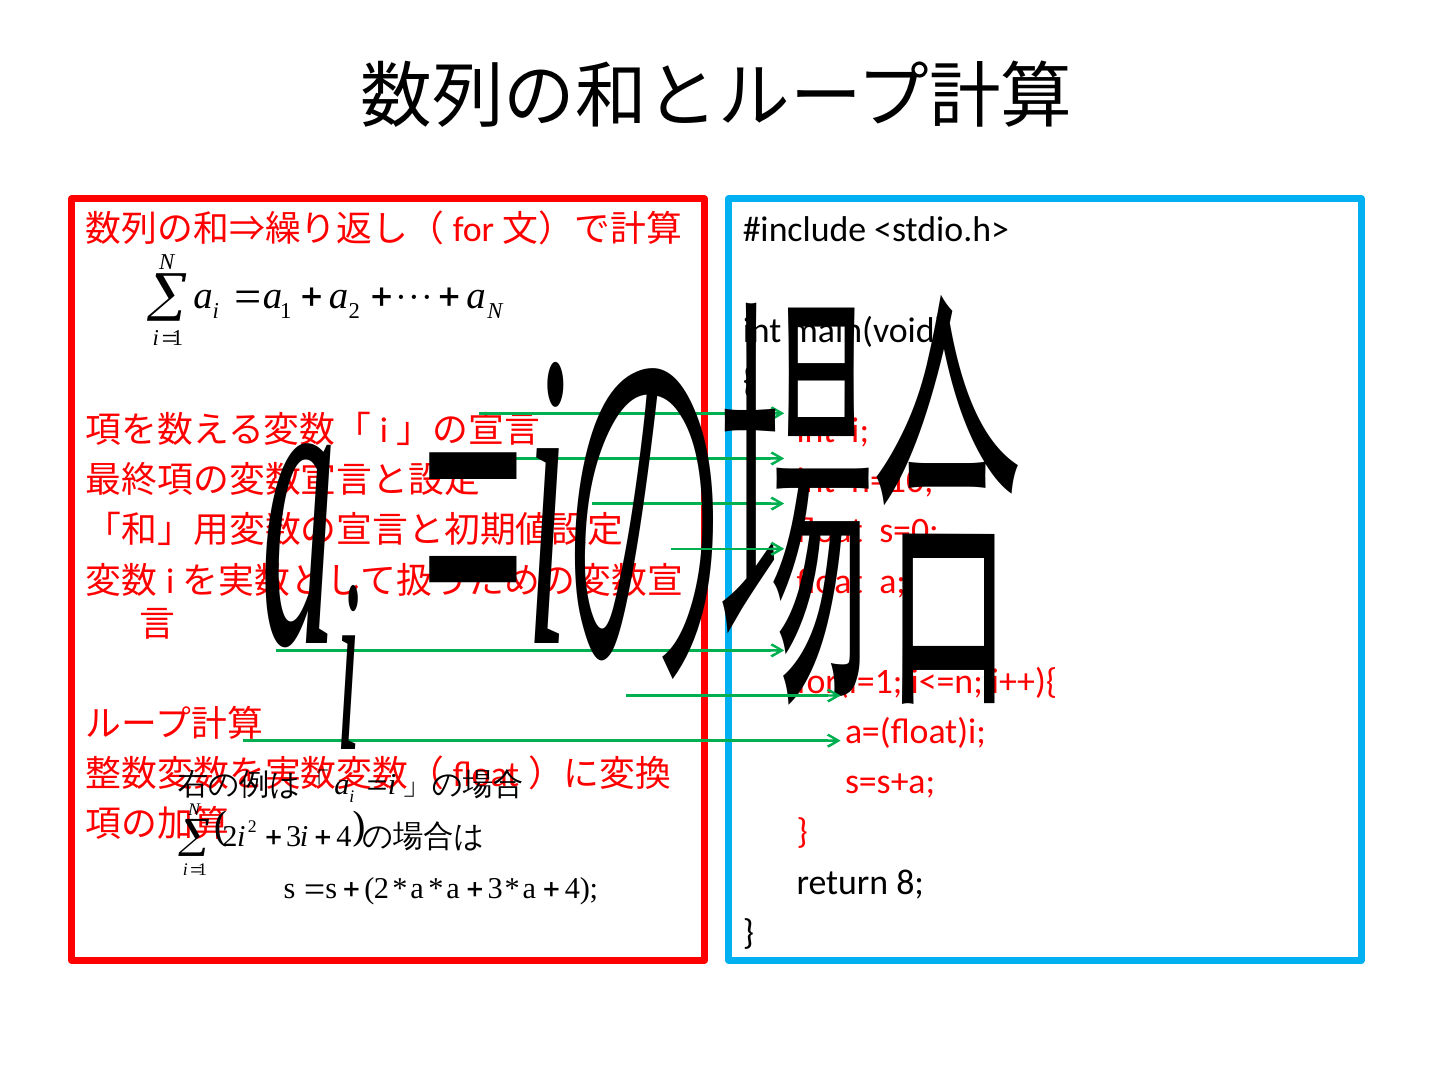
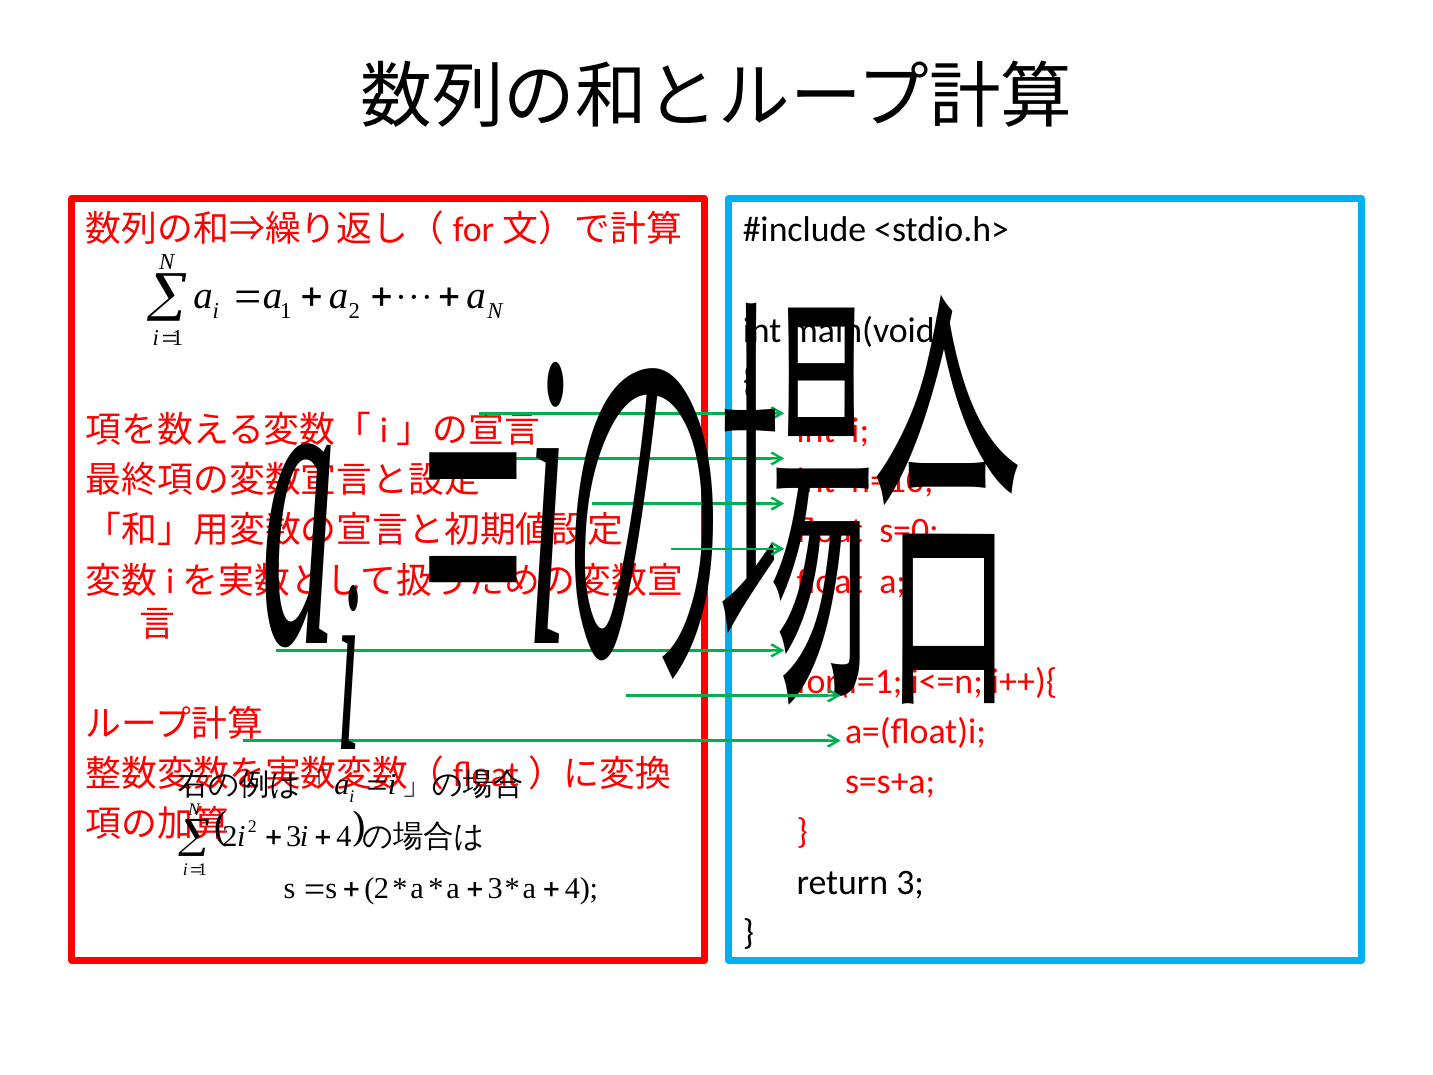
return 8: 8 -> 3 (910, 882)
